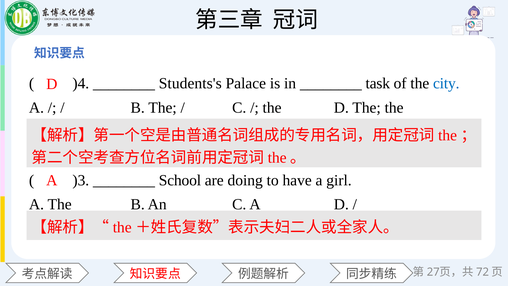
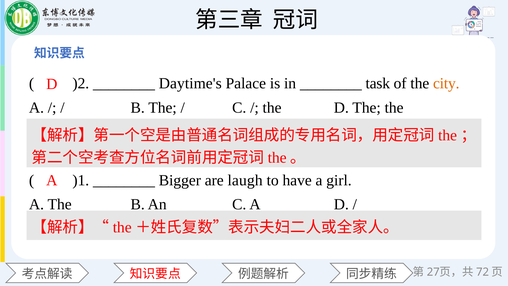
)4: )4 -> )2 (81, 83)
Students's: Students's -> Daytime's (190, 83)
city colour: blue -> orange (446, 83)
)3: )3 -> )1 (81, 180)
School: School -> Bigger (180, 180)
doing: doing -> laugh (245, 180)
